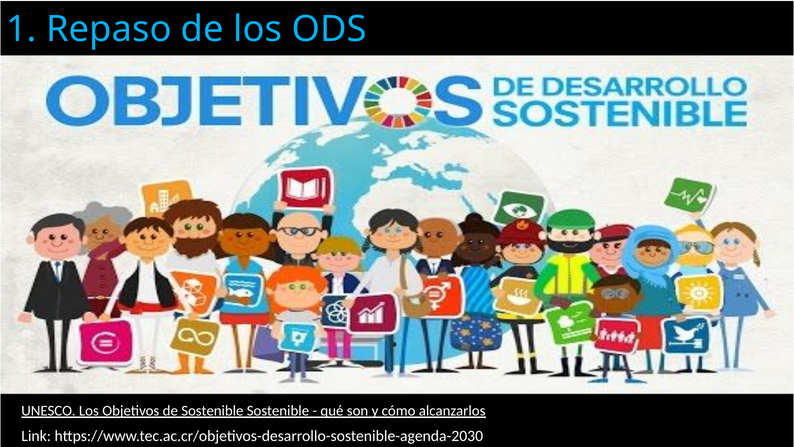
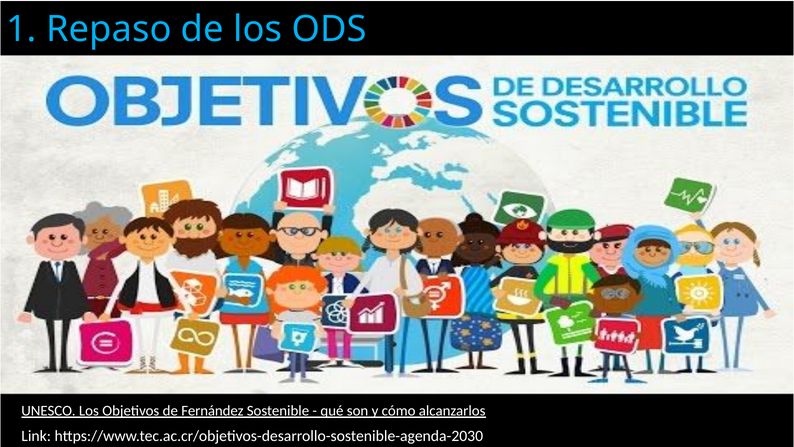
de Sostenible: Sostenible -> Fernández (212, 410)
